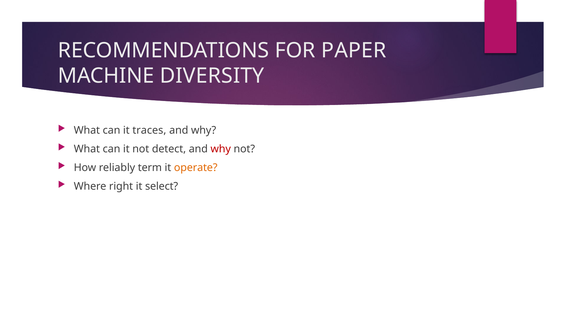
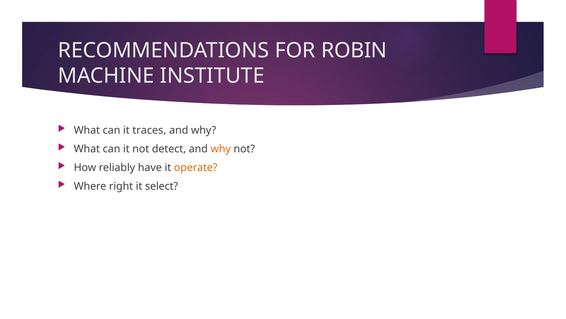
PAPER: PAPER -> ROBIN (354, 50)
DIVERSITY: DIVERSITY -> INSTITUTE (212, 76)
why colour: red -> orange (221, 149)
term: term -> have (150, 167)
